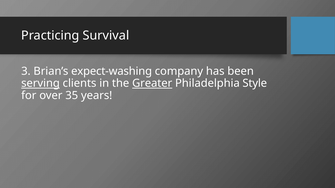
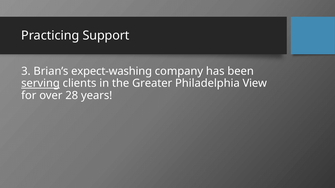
Survival: Survival -> Support (106, 35)
Greater underline: present -> none (152, 83)
Style: Style -> View (255, 83)
35: 35 -> 28 (72, 96)
